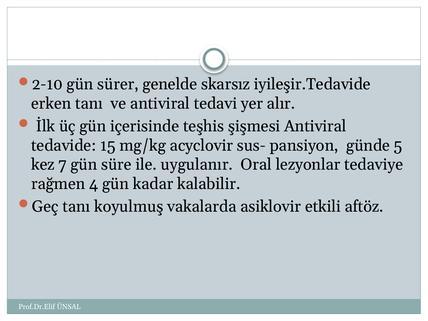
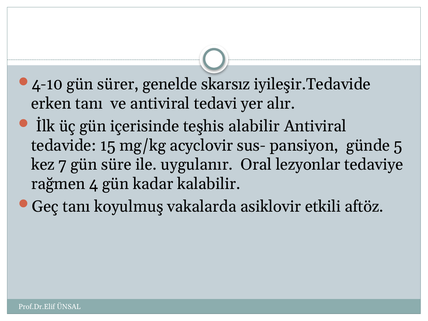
2-10: 2-10 -> 4-10 (47, 84)
şişmesi: şişmesi -> alabilir (254, 126)
